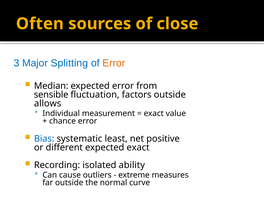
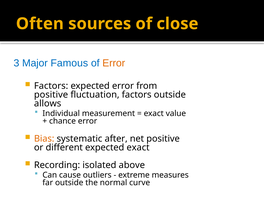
Splitting: Splitting -> Famous (69, 63)
Median: Median -> Factors (51, 86)
sensible: sensible -> positive (51, 95)
Bias colour: blue -> orange (44, 139)
least: least -> after (116, 139)
ability: ability -> above (132, 165)
